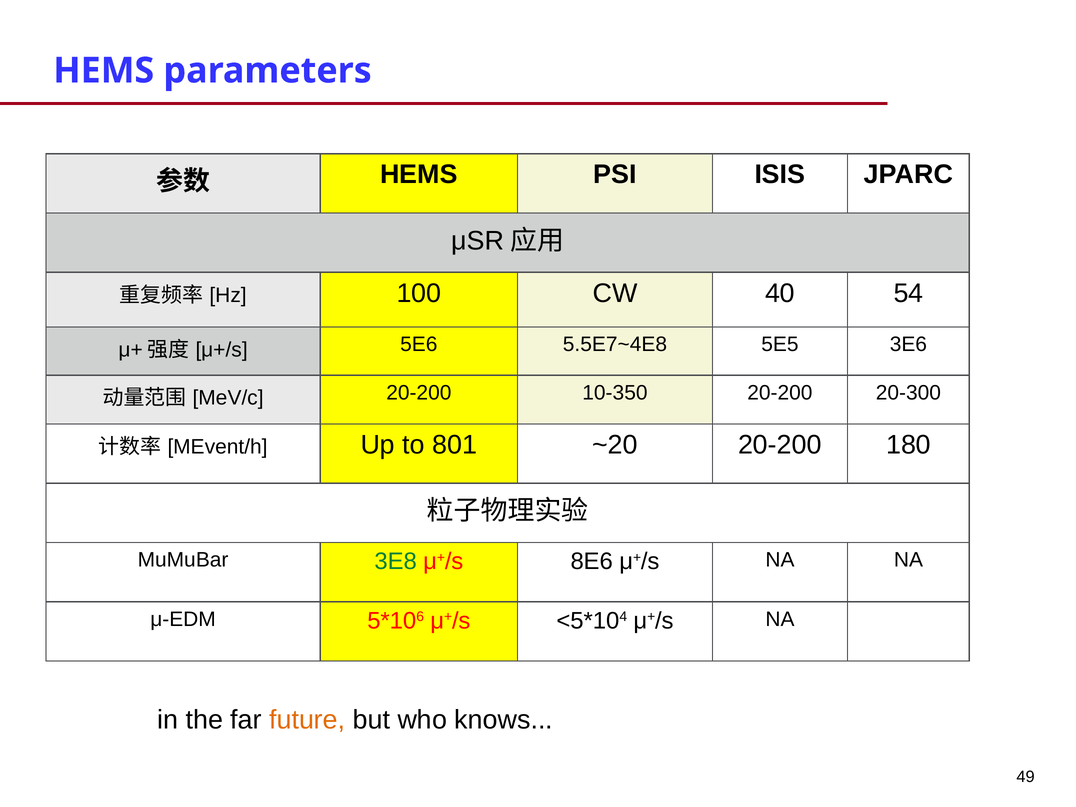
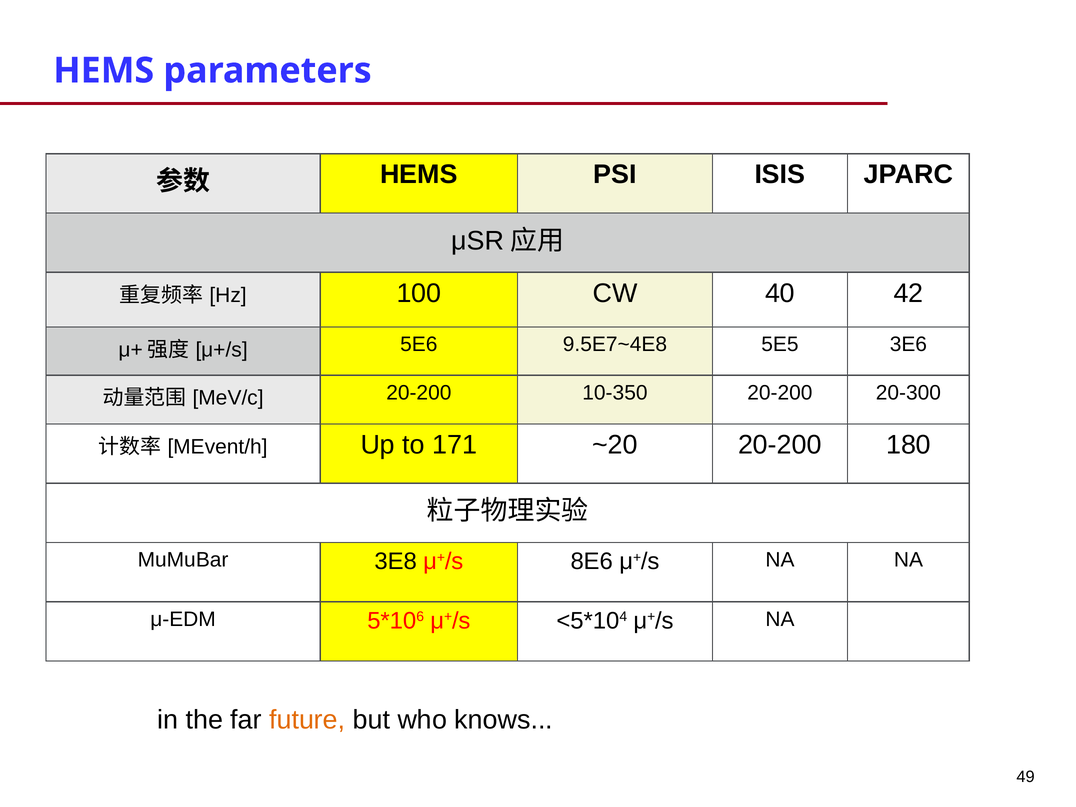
54: 54 -> 42 (908, 293)
5.5E7~4E8: 5.5E7~4E8 -> 9.5E7~4E8 (615, 344)
801: 801 -> 171 (455, 445)
3E8 colour: green -> black (396, 562)
